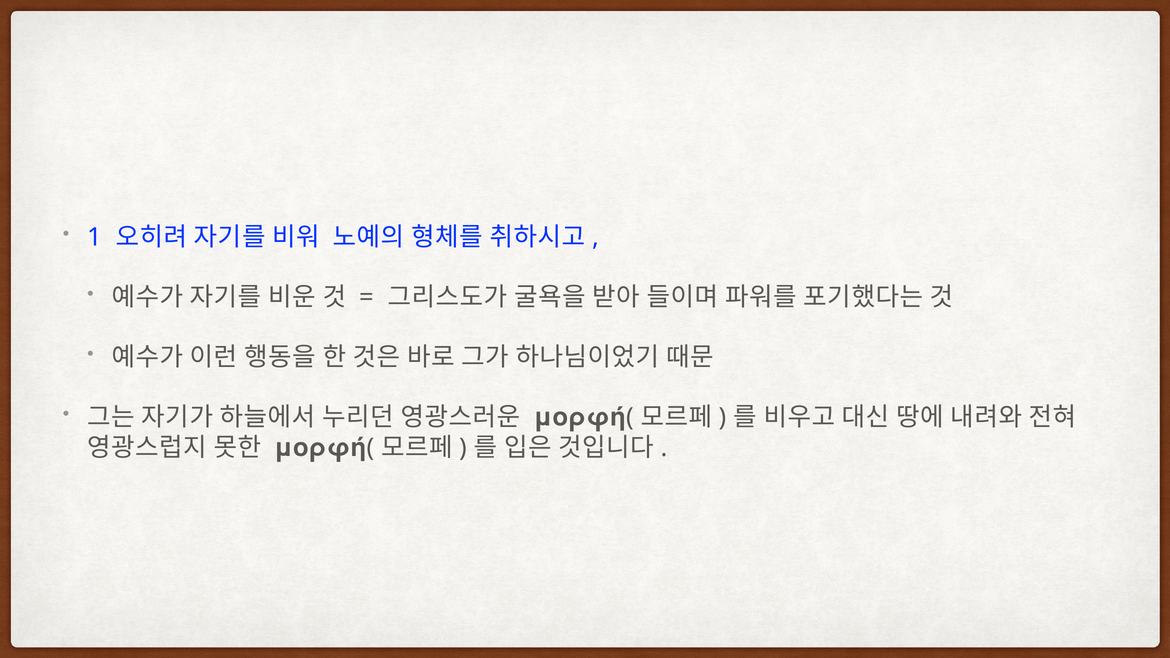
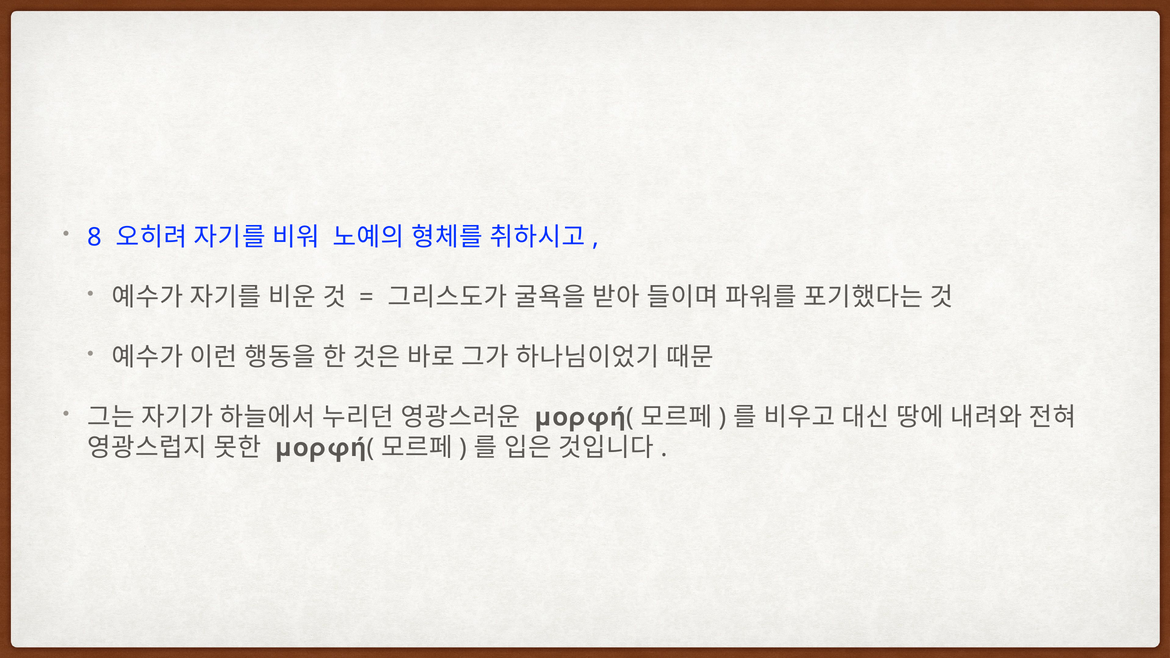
1: 1 -> 8 (94, 237)
